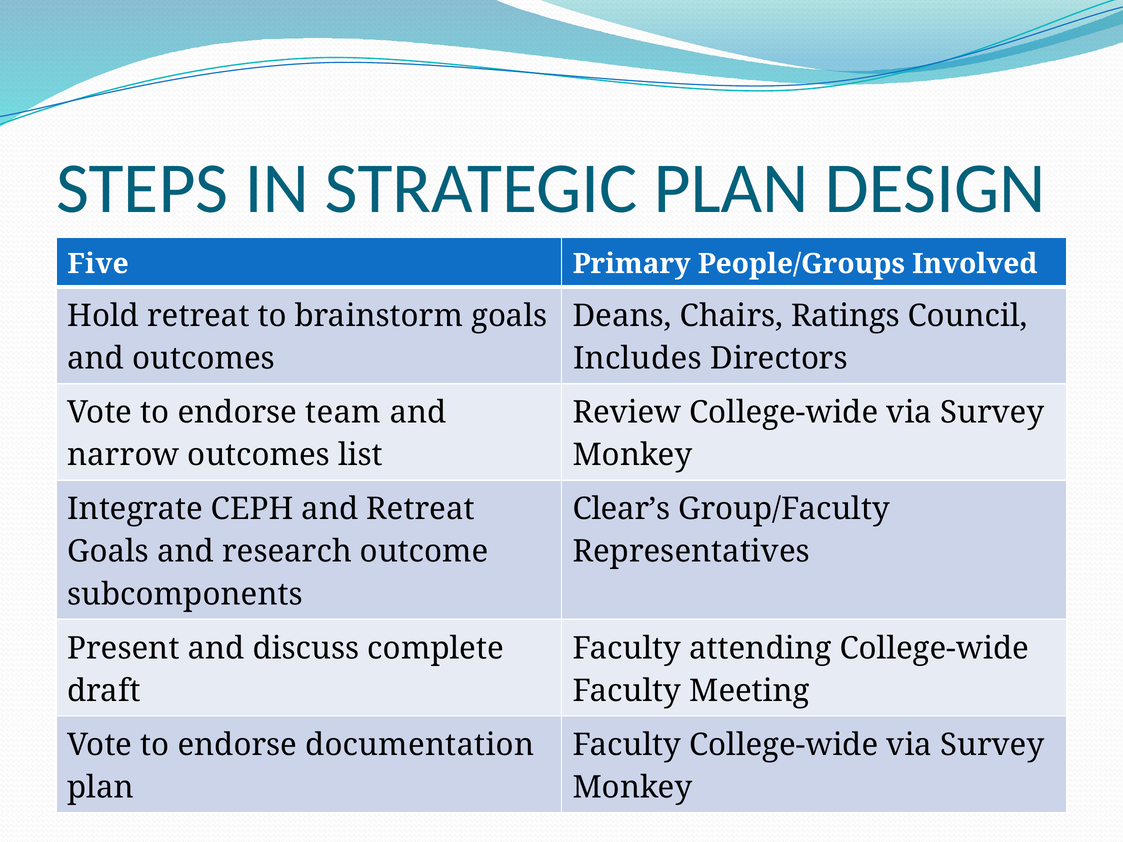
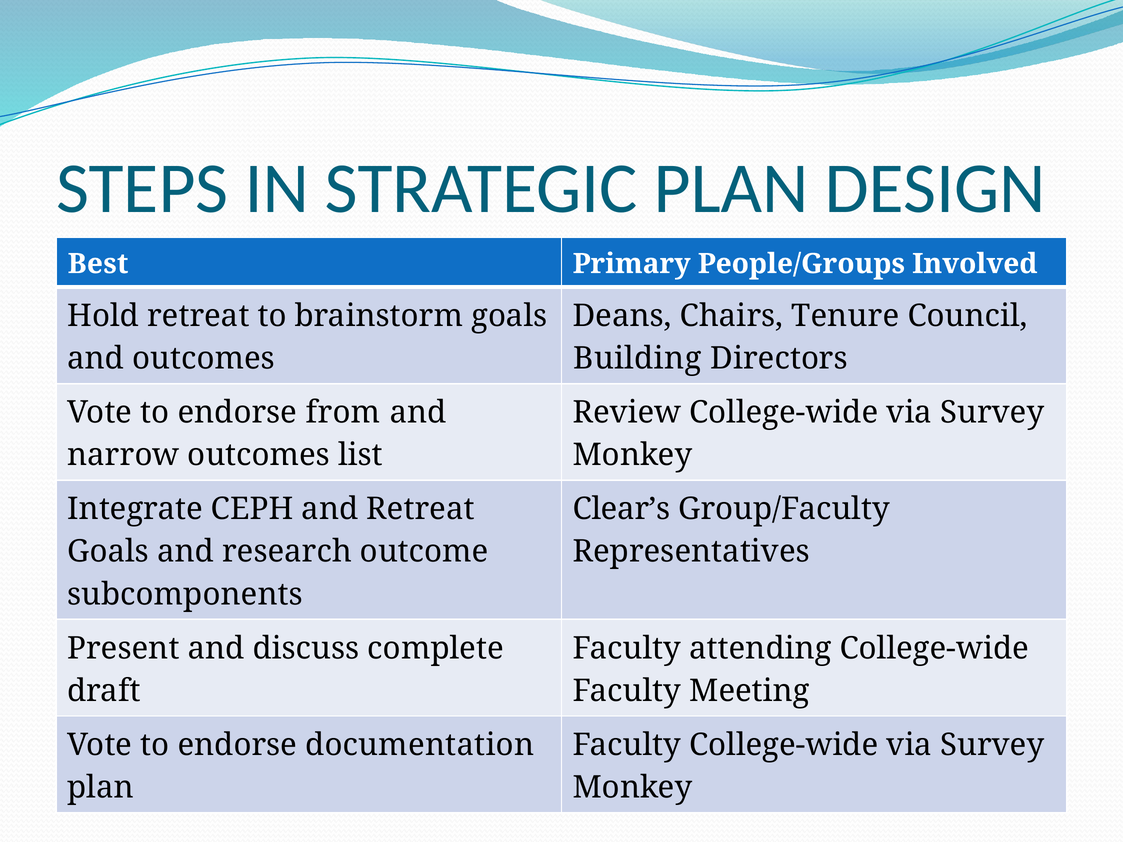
Five: Five -> Best (98, 264)
Ratings: Ratings -> Tenure (845, 316)
Includes: Includes -> Building (637, 359)
team: team -> from (343, 413)
